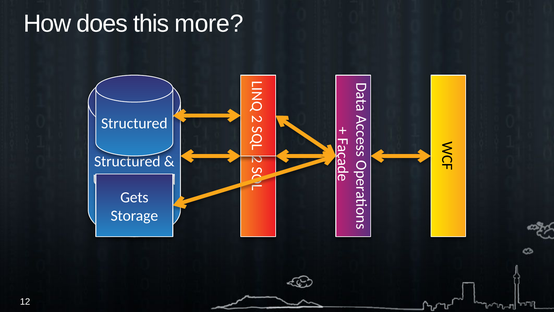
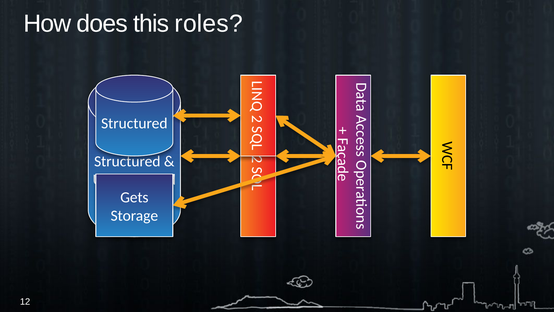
more: more -> roles (209, 24)
